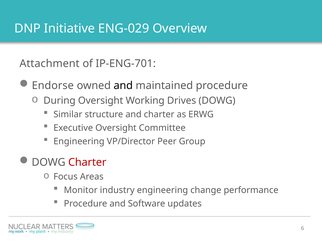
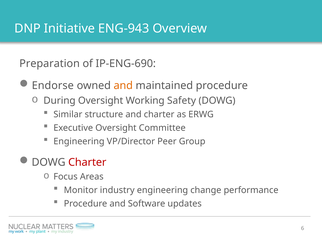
ENG-029: ENG-029 -> ENG-943 (124, 28)
Attachment: Attachment -> Preparation (50, 64)
IP-ENG-701: IP-ENG-701 -> IP-ENG-690 (126, 64)
and colour: black -> orange (123, 85)
Drives: Drives -> Safety (182, 100)
